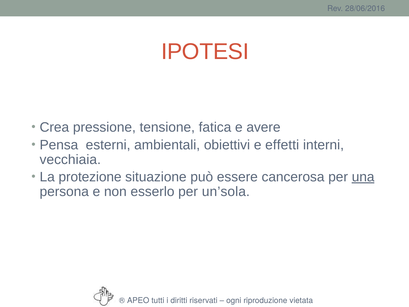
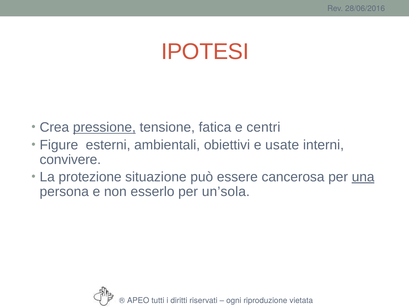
pressione underline: none -> present (104, 127)
avere: avere -> centri (263, 127)
Pensa: Pensa -> Figure (59, 145)
effetti: effetti -> usate (282, 145)
vecchiaia: vecchiaia -> convivere (70, 159)
